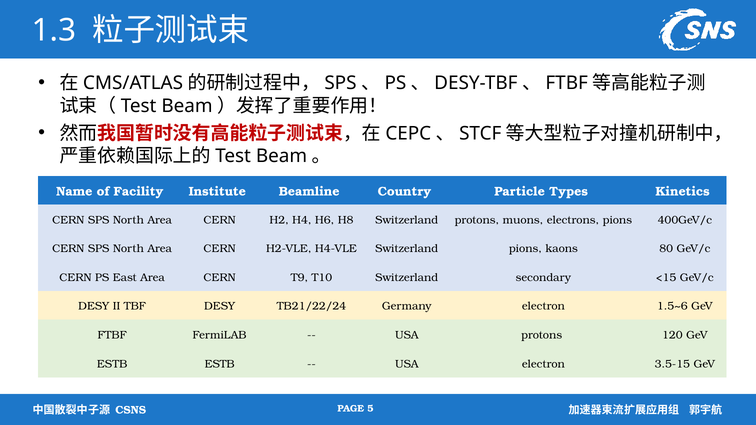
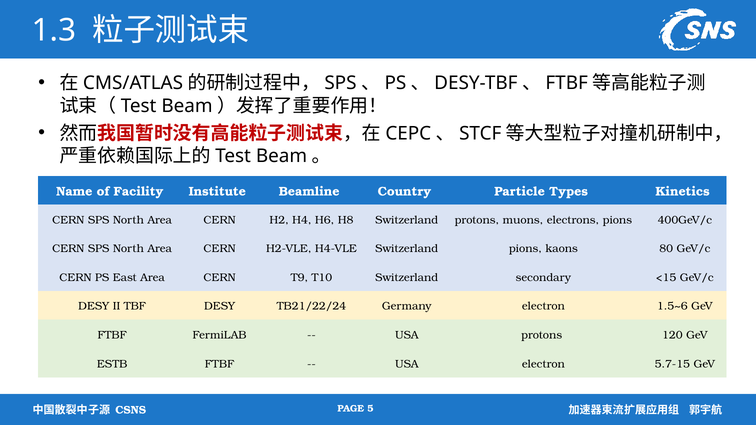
ESTB ESTB: ESTB -> FTBF (220, 364)
3.5-15: 3.5-15 -> 5.7-15 (672, 364)
